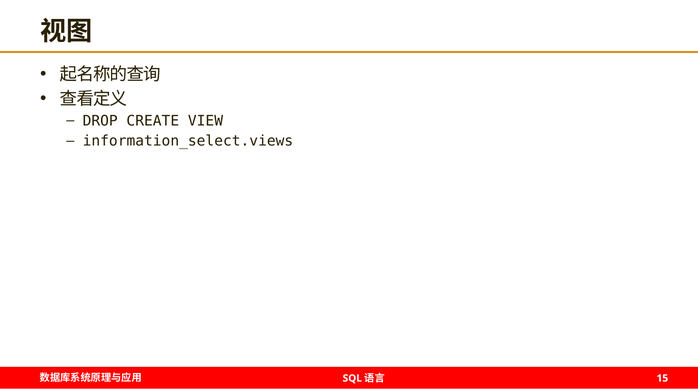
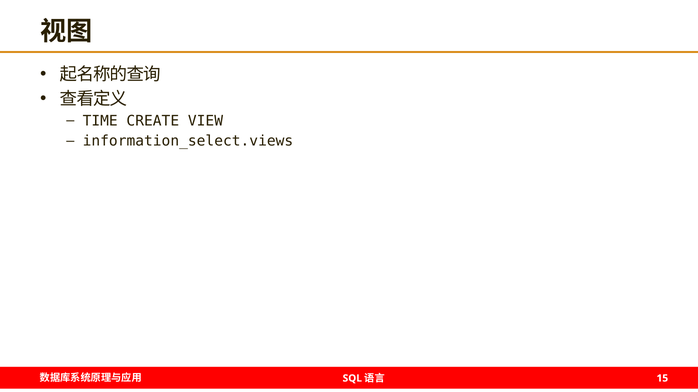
DROP: DROP -> TIME (100, 121)
